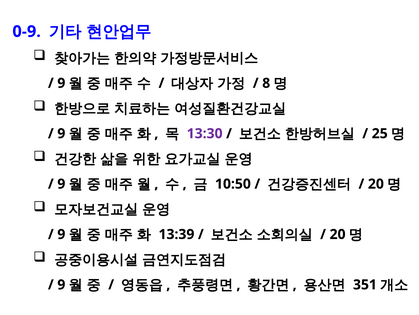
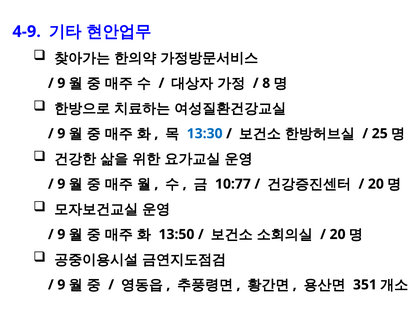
0-9: 0-9 -> 4-9 (27, 31)
13:30 colour: purple -> blue (205, 133)
10:50: 10:50 -> 10:77 (233, 184)
13:39: 13:39 -> 13:50 (176, 234)
